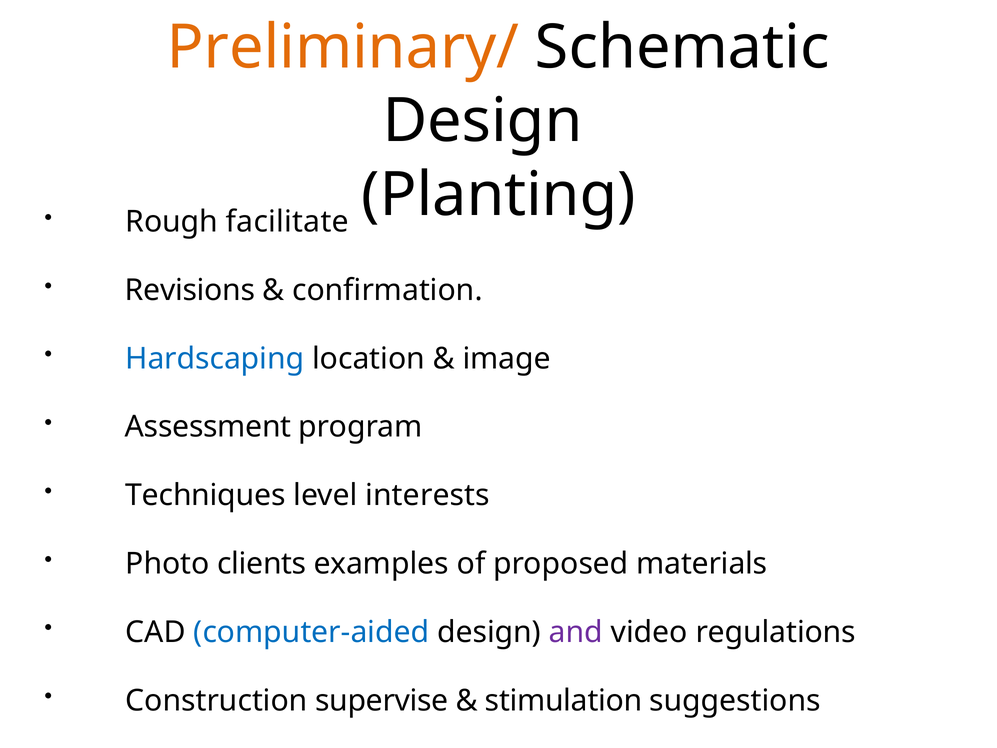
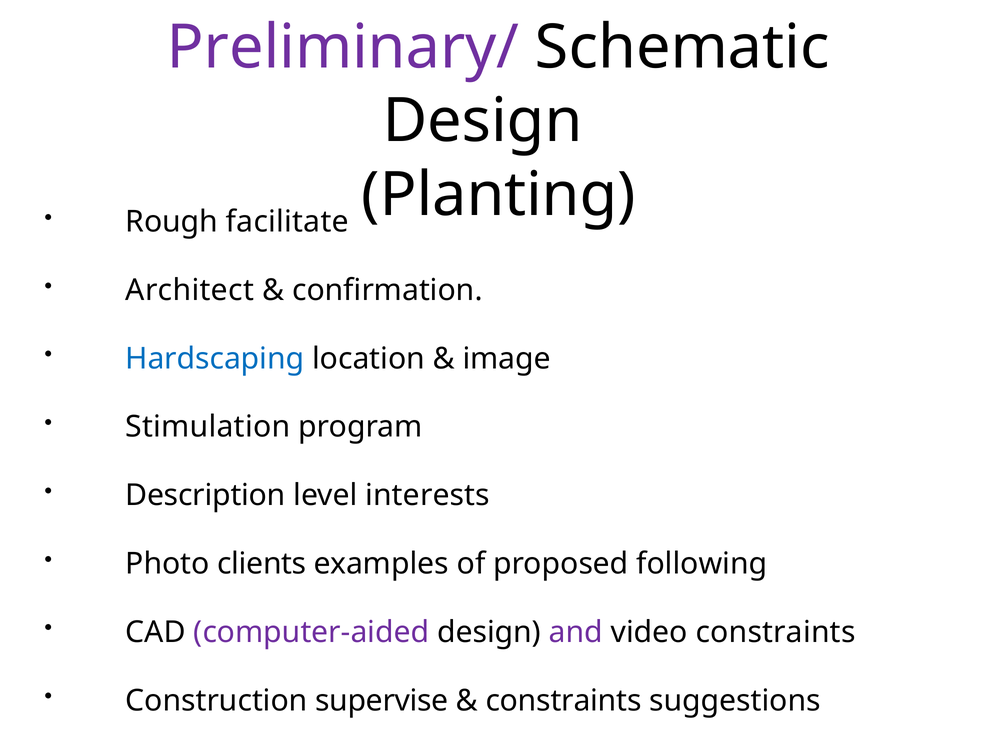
Preliminary/ colour: orange -> purple (343, 47)
Revisions: Revisions -> Architect (190, 290)
Assessment: Assessment -> Stimulation (208, 427)
Techniques: Techniques -> Description (205, 495)
materials: materials -> following (702, 564)
computer-aided colour: blue -> purple (311, 632)
video regulations: regulations -> constraints (776, 632)
stimulation: stimulation -> constraints (564, 700)
